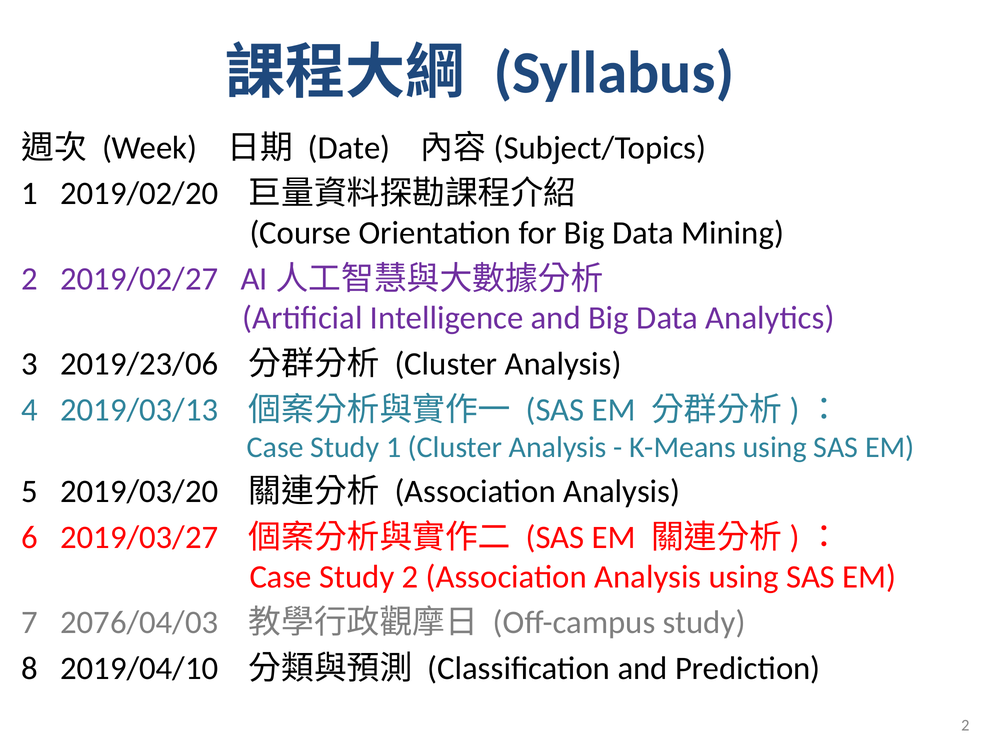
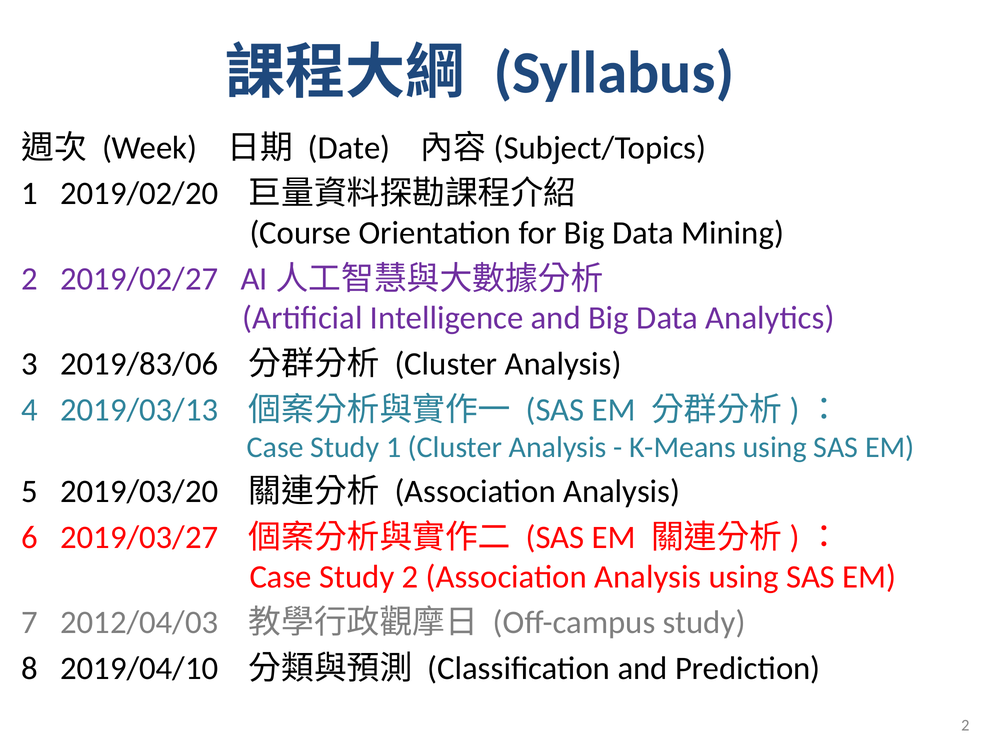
2019/23/06: 2019/23/06 -> 2019/83/06 (139, 364)
2076/04/03: 2076/04/03 -> 2012/04/03 (139, 623)
